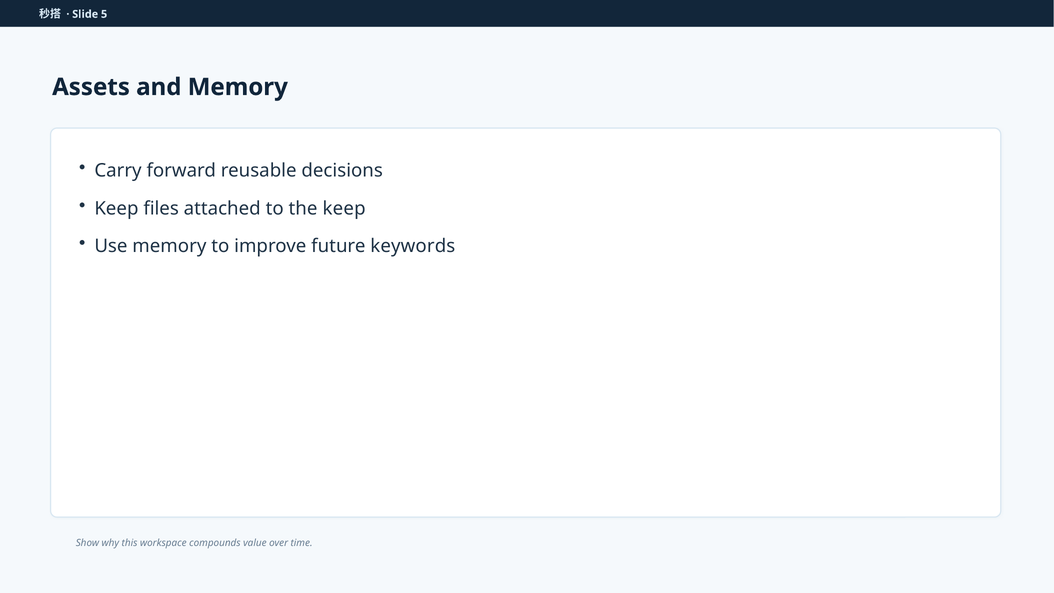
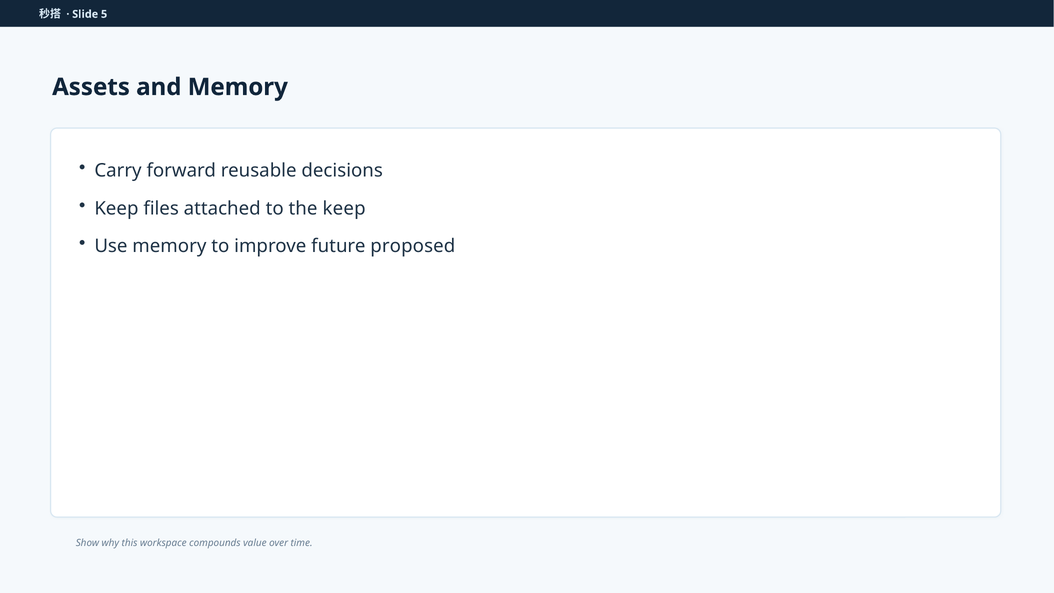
keywords: keywords -> proposed (413, 246)
